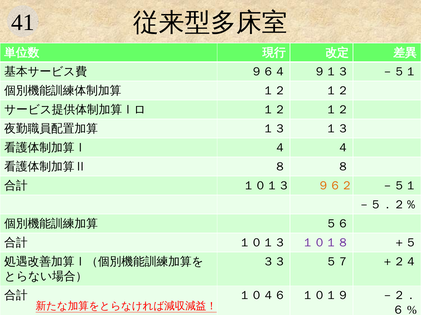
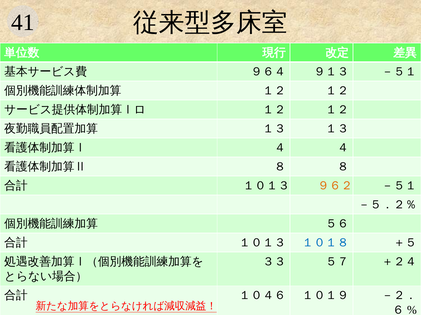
１０１８ colour: purple -> blue (325, 243)
